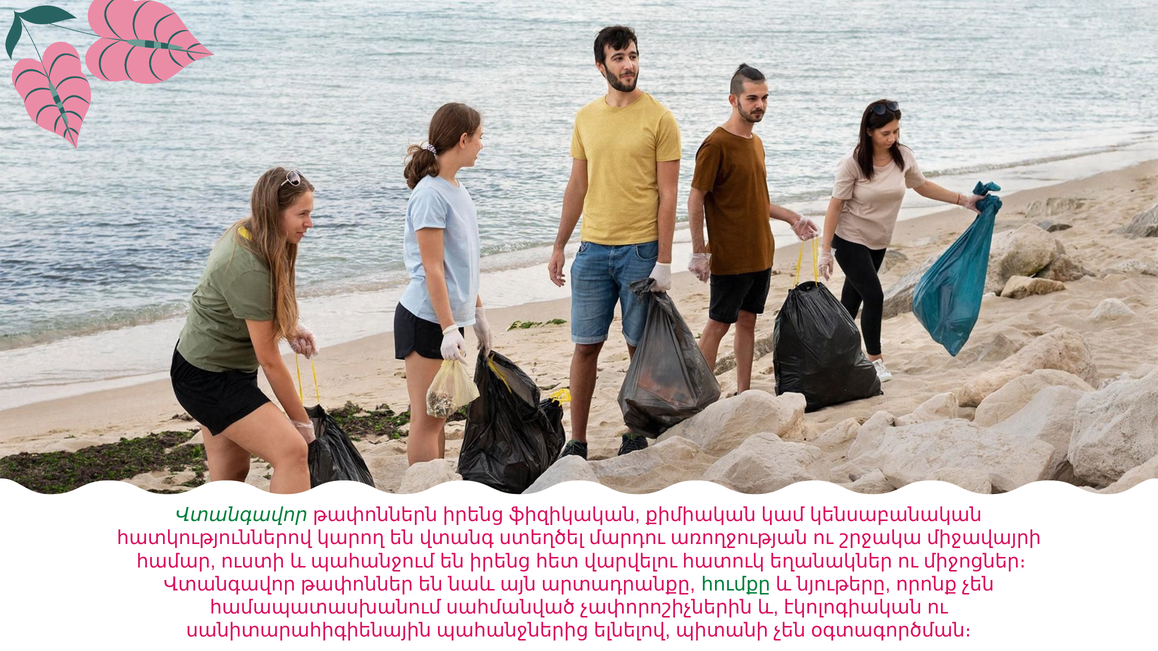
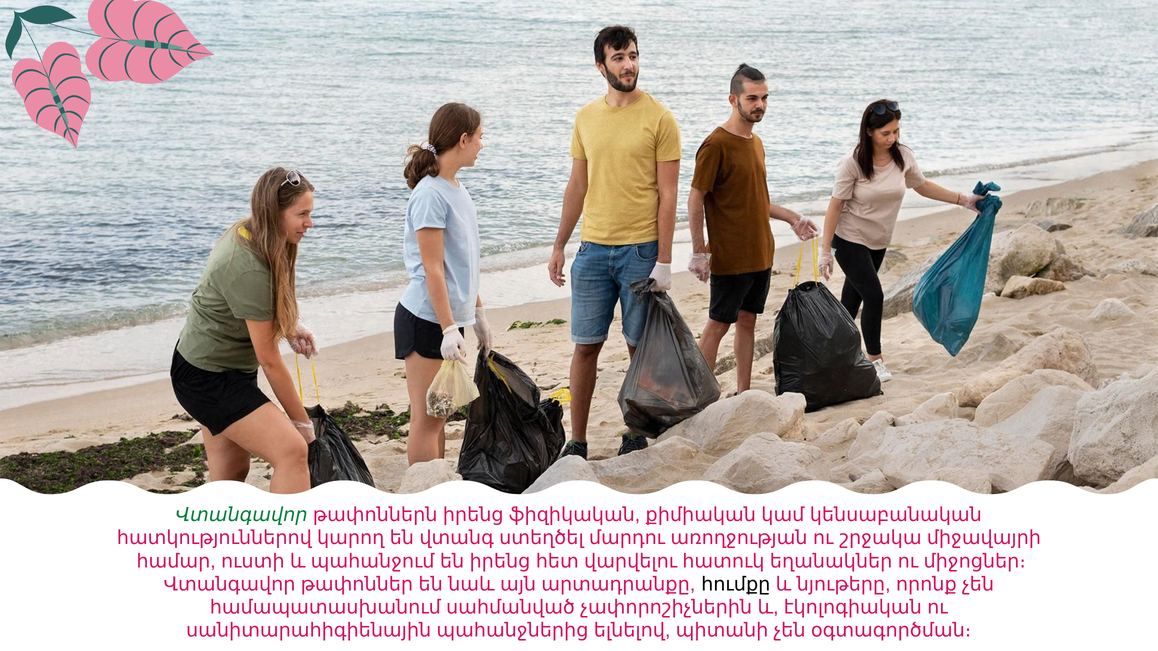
հումքը colour: green -> black (736, 585)
